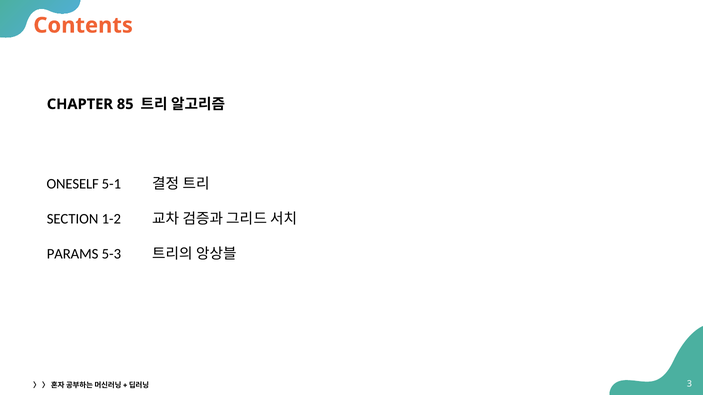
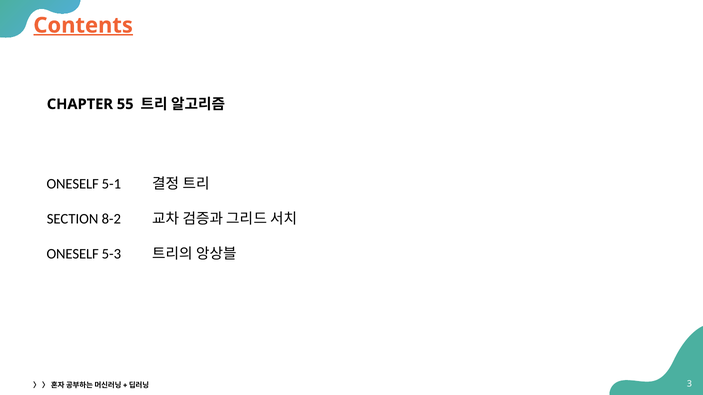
Contents underline: none -> present (83, 25)
85: 85 -> 55 (125, 104)
1-2: 1-2 -> 8-2 (111, 219)
PARAMS: PARAMS -> ONESELF (73, 254)
